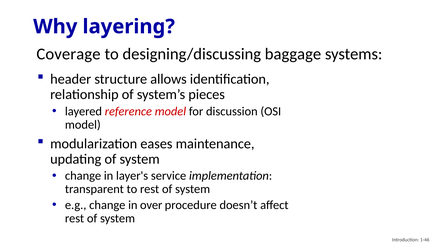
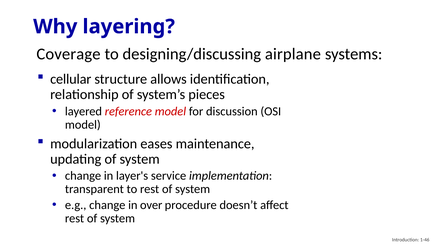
baggage: baggage -> airplane (293, 54)
header: header -> cellular (71, 79)
